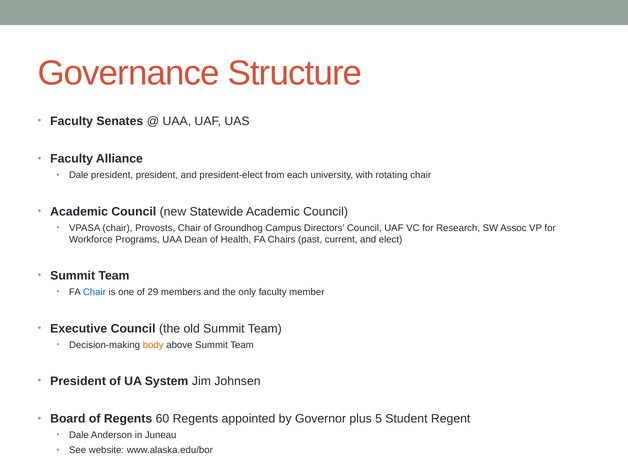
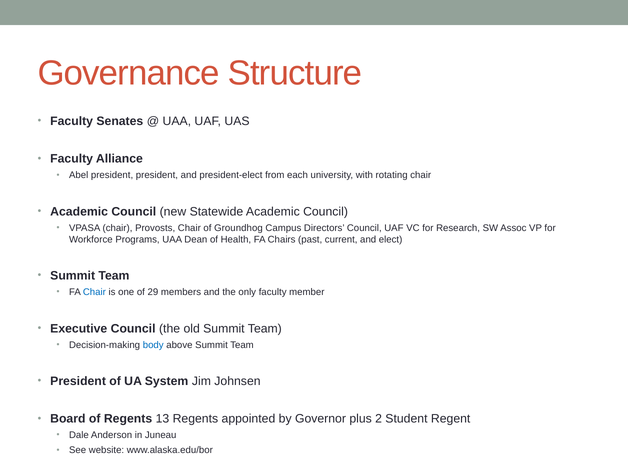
Dale: Dale -> Abel (79, 175)
body colour: orange -> blue (153, 345)
60: 60 -> 13 (162, 419)
5: 5 -> 2 (379, 419)
